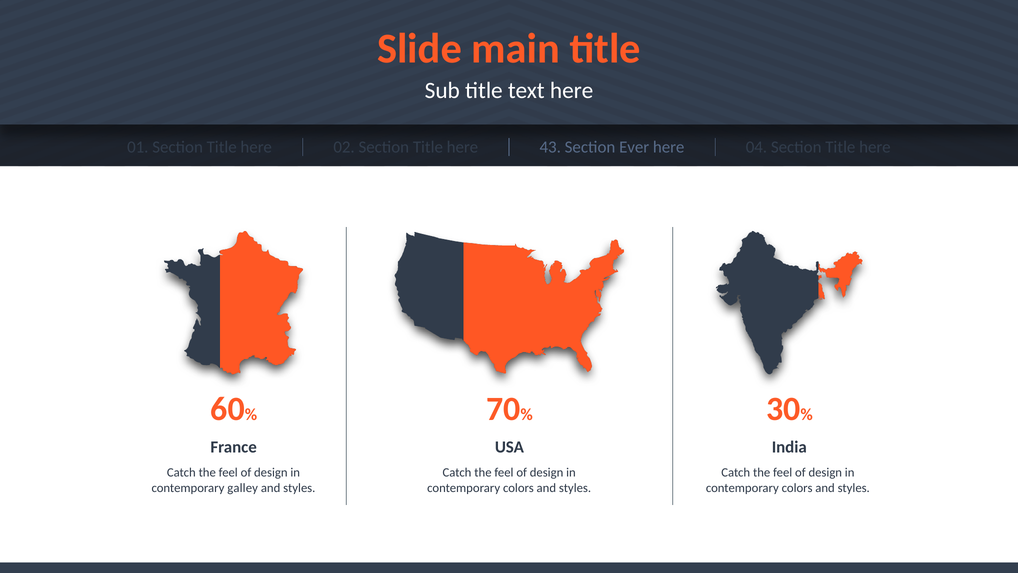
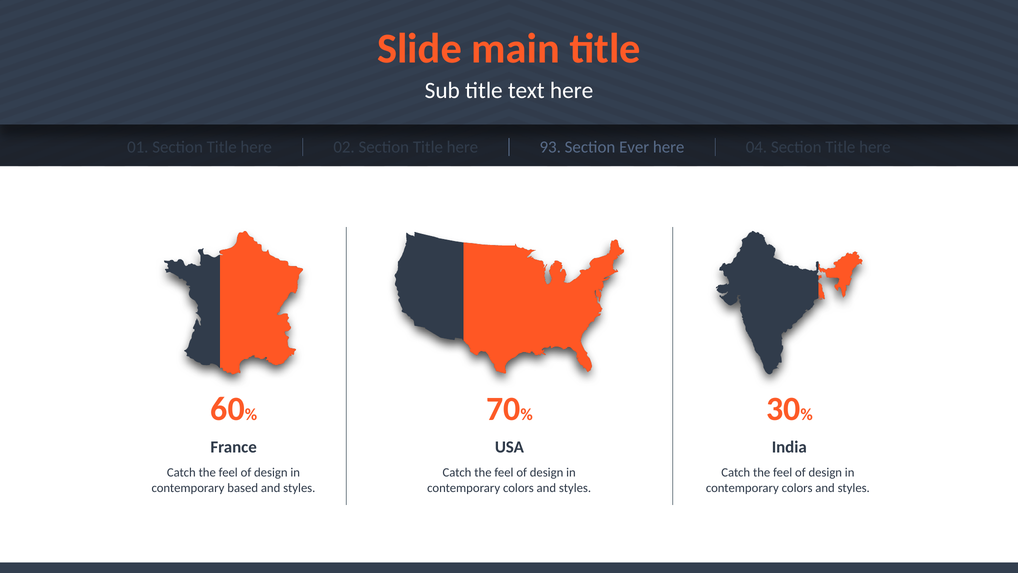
43: 43 -> 93 (550, 147)
galley: galley -> based (243, 488)
